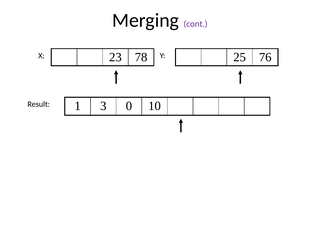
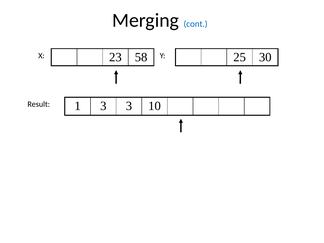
cont colour: purple -> blue (196, 24)
78: 78 -> 58 (141, 57)
76: 76 -> 30 (265, 57)
3 0: 0 -> 3 (129, 106)
